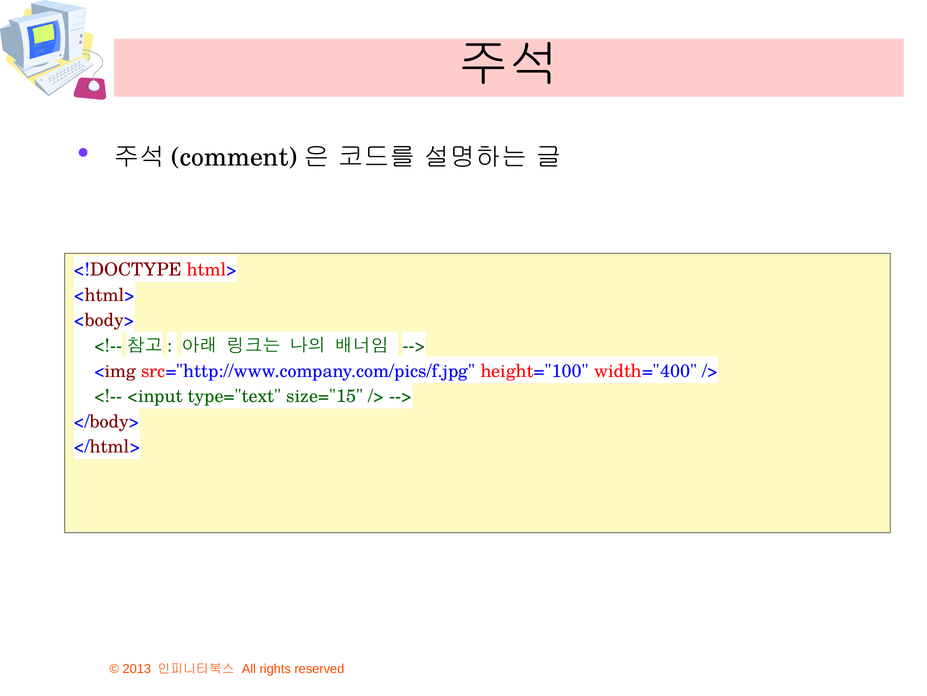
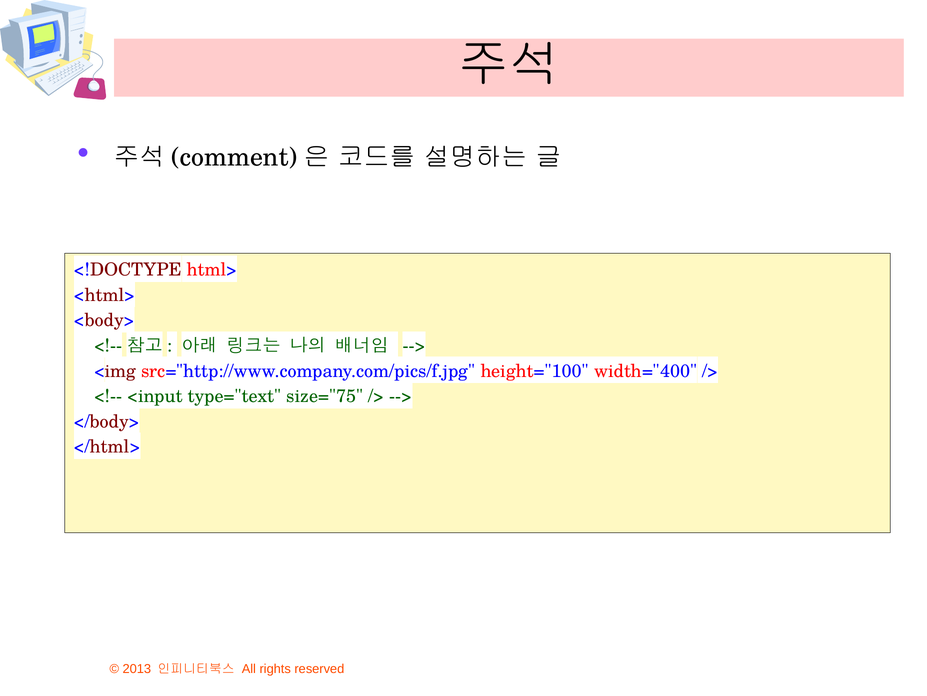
size="15: size="15 -> size="75 (325, 396)
